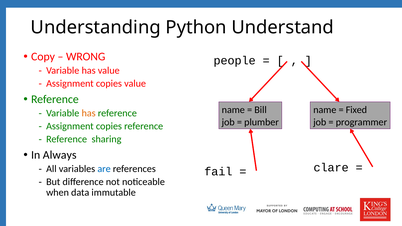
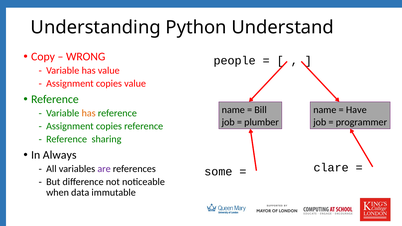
Fixed: Fixed -> Have (356, 110)
are colour: blue -> purple (104, 169)
fail: fail -> some (218, 172)
